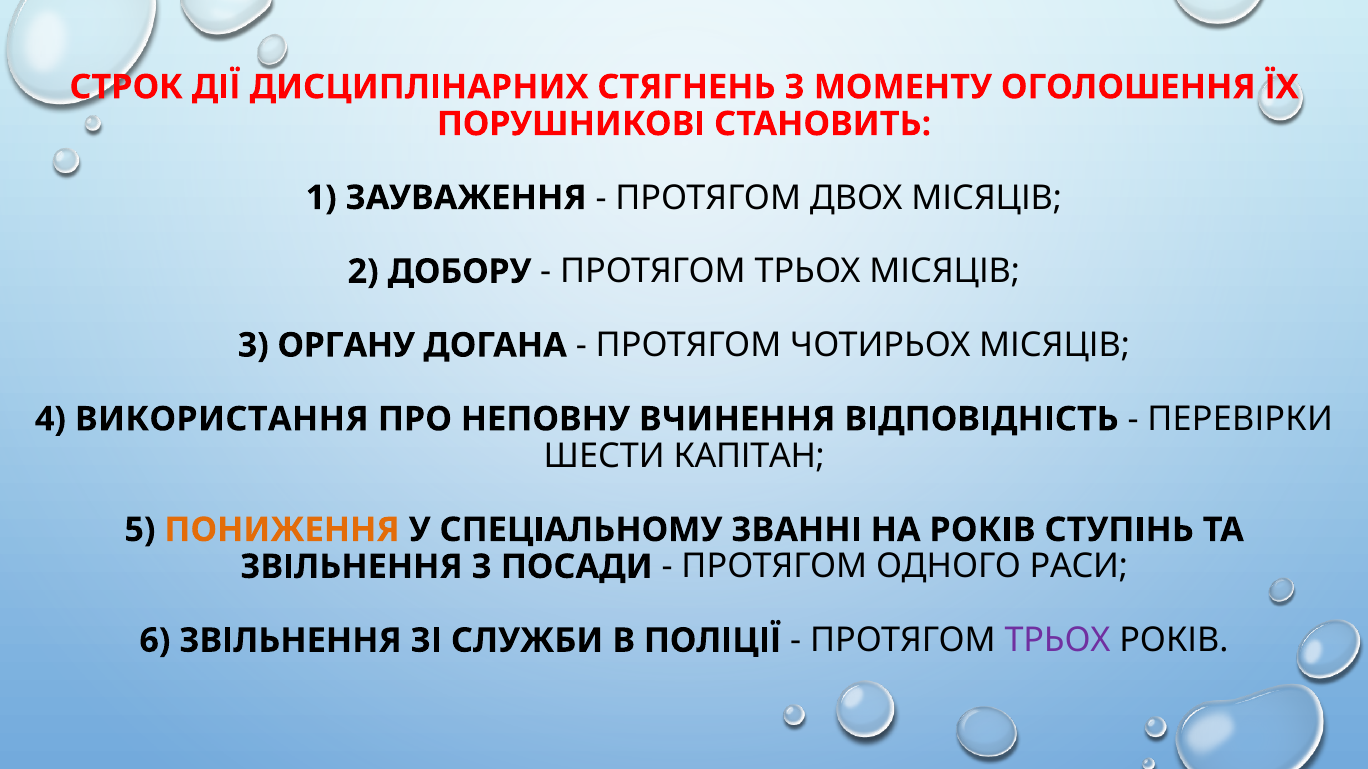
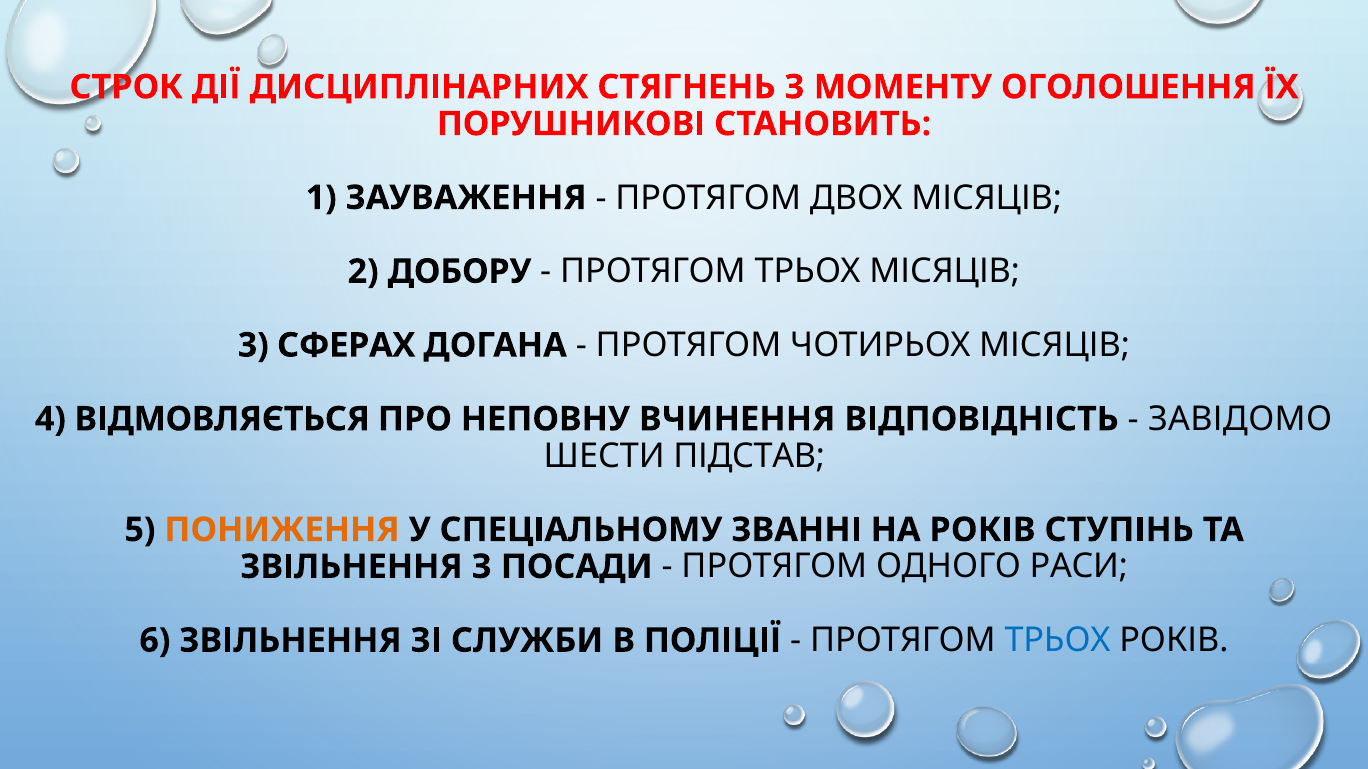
ОРГАНУ: ОРГАНУ -> СФЕРАХ (346, 346)
ВИКОРИСТАННЯ: ВИКОРИСТАННЯ -> ВІДМОВЛЯЄТЬСЯ (222, 419)
ПЕРЕВІРКИ: ПЕРЕВІРКИ -> ЗАВІДОМО (1240, 419)
КАПІТАН: КАПІТАН -> ПІДСТАВ (749, 456)
ТРЬОХ colour: purple -> blue (1058, 641)
